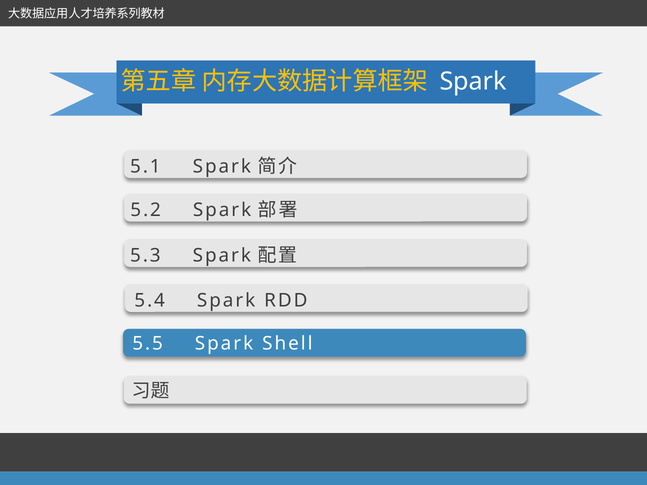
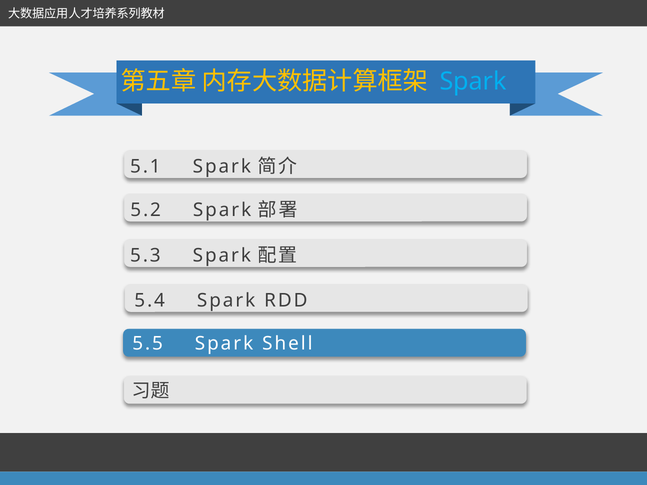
Spark colour: white -> light blue (473, 82)
